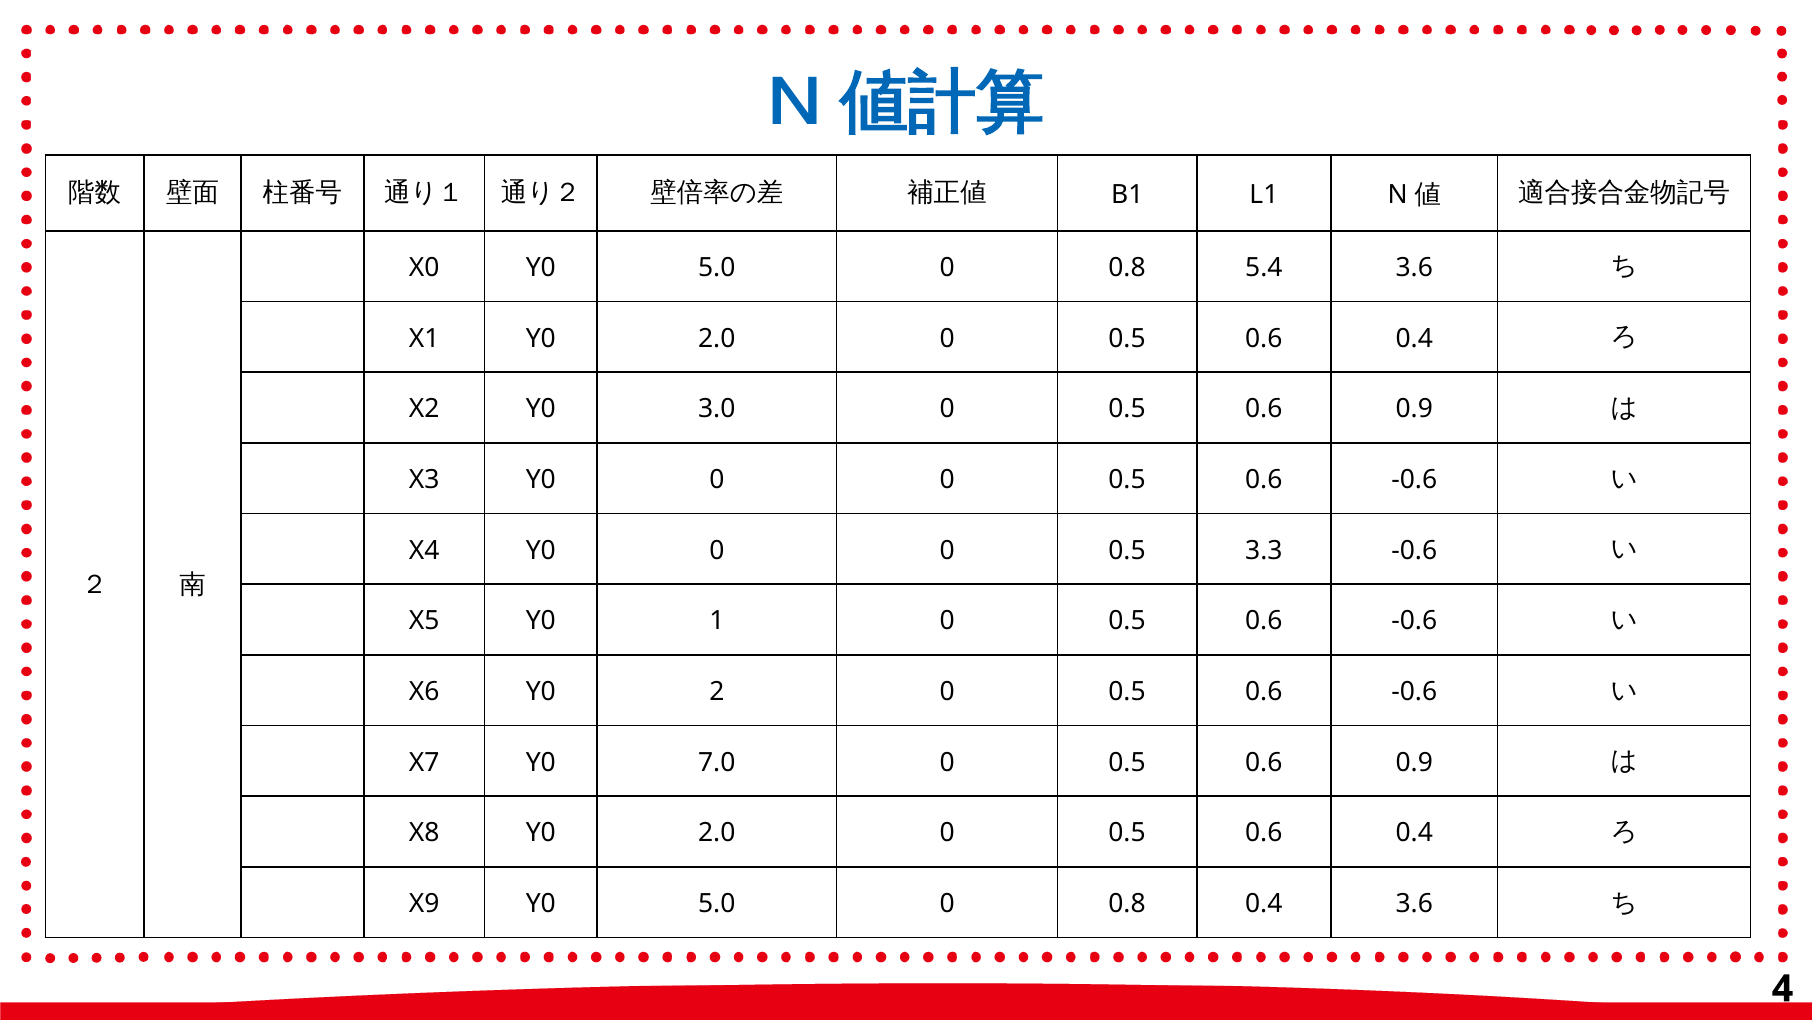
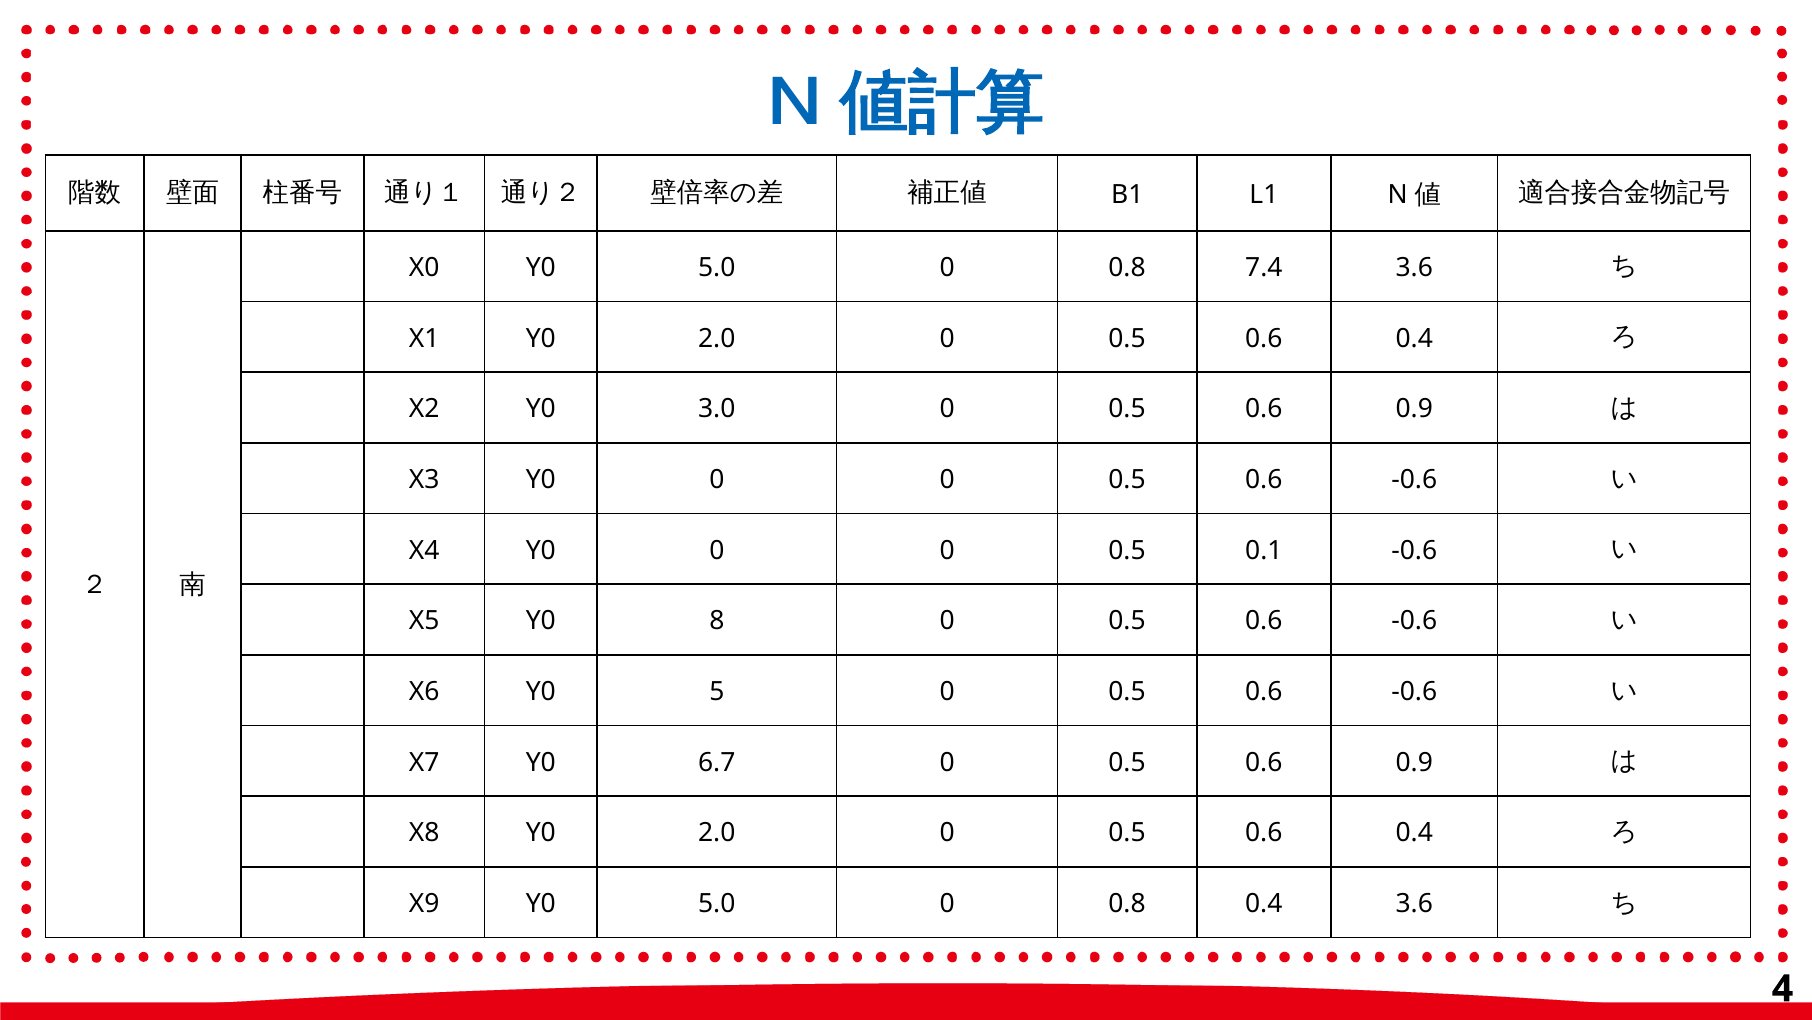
5.4: 5.4 -> 7.4 (1264, 268)
3.3: 3.3 -> 0.1 (1264, 550)
1: 1 -> 8 (717, 621)
2: 2 -> 5 (717, 691)
7.0: 7.0 -> 6.7 (717, 762)
